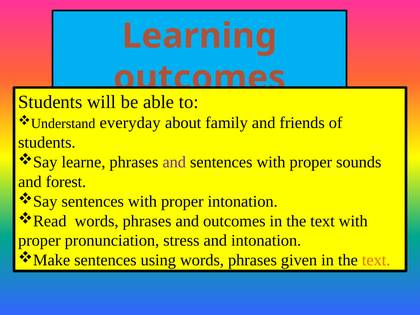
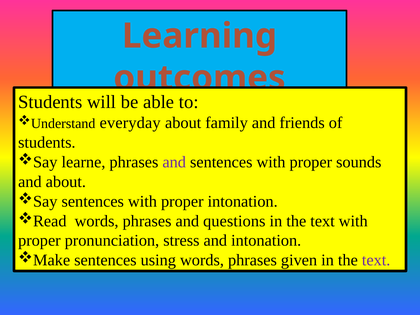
and forest: forest -> about (66, 182)
and outcomes: outcomes -> questions (234, 221)
text colour: orange -> purple (376, 260)
